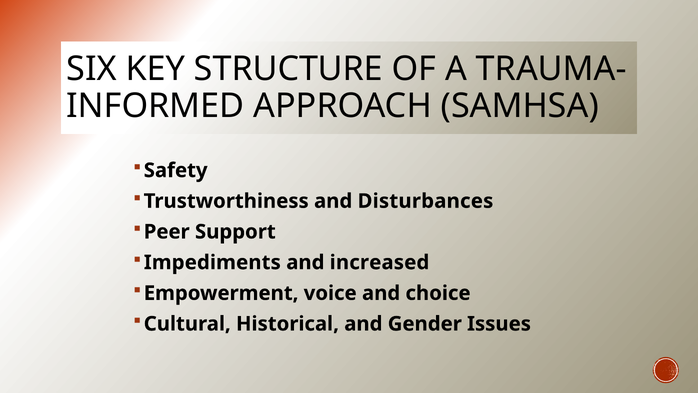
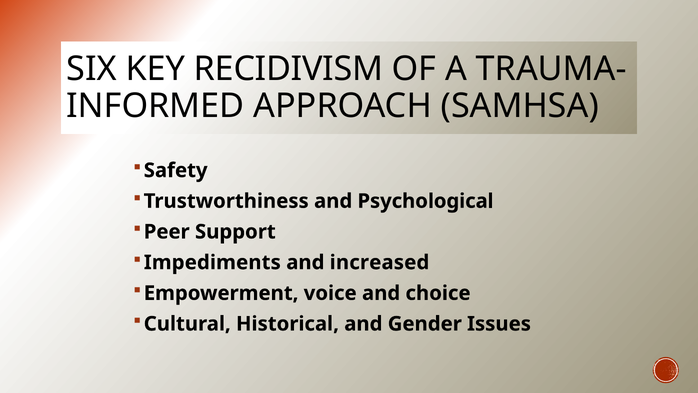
STRUCTURE: STRUCTURE -> RECIDIVISM (289, 69)
Disturbances: Disturbances -> Psychological (426, 201)
